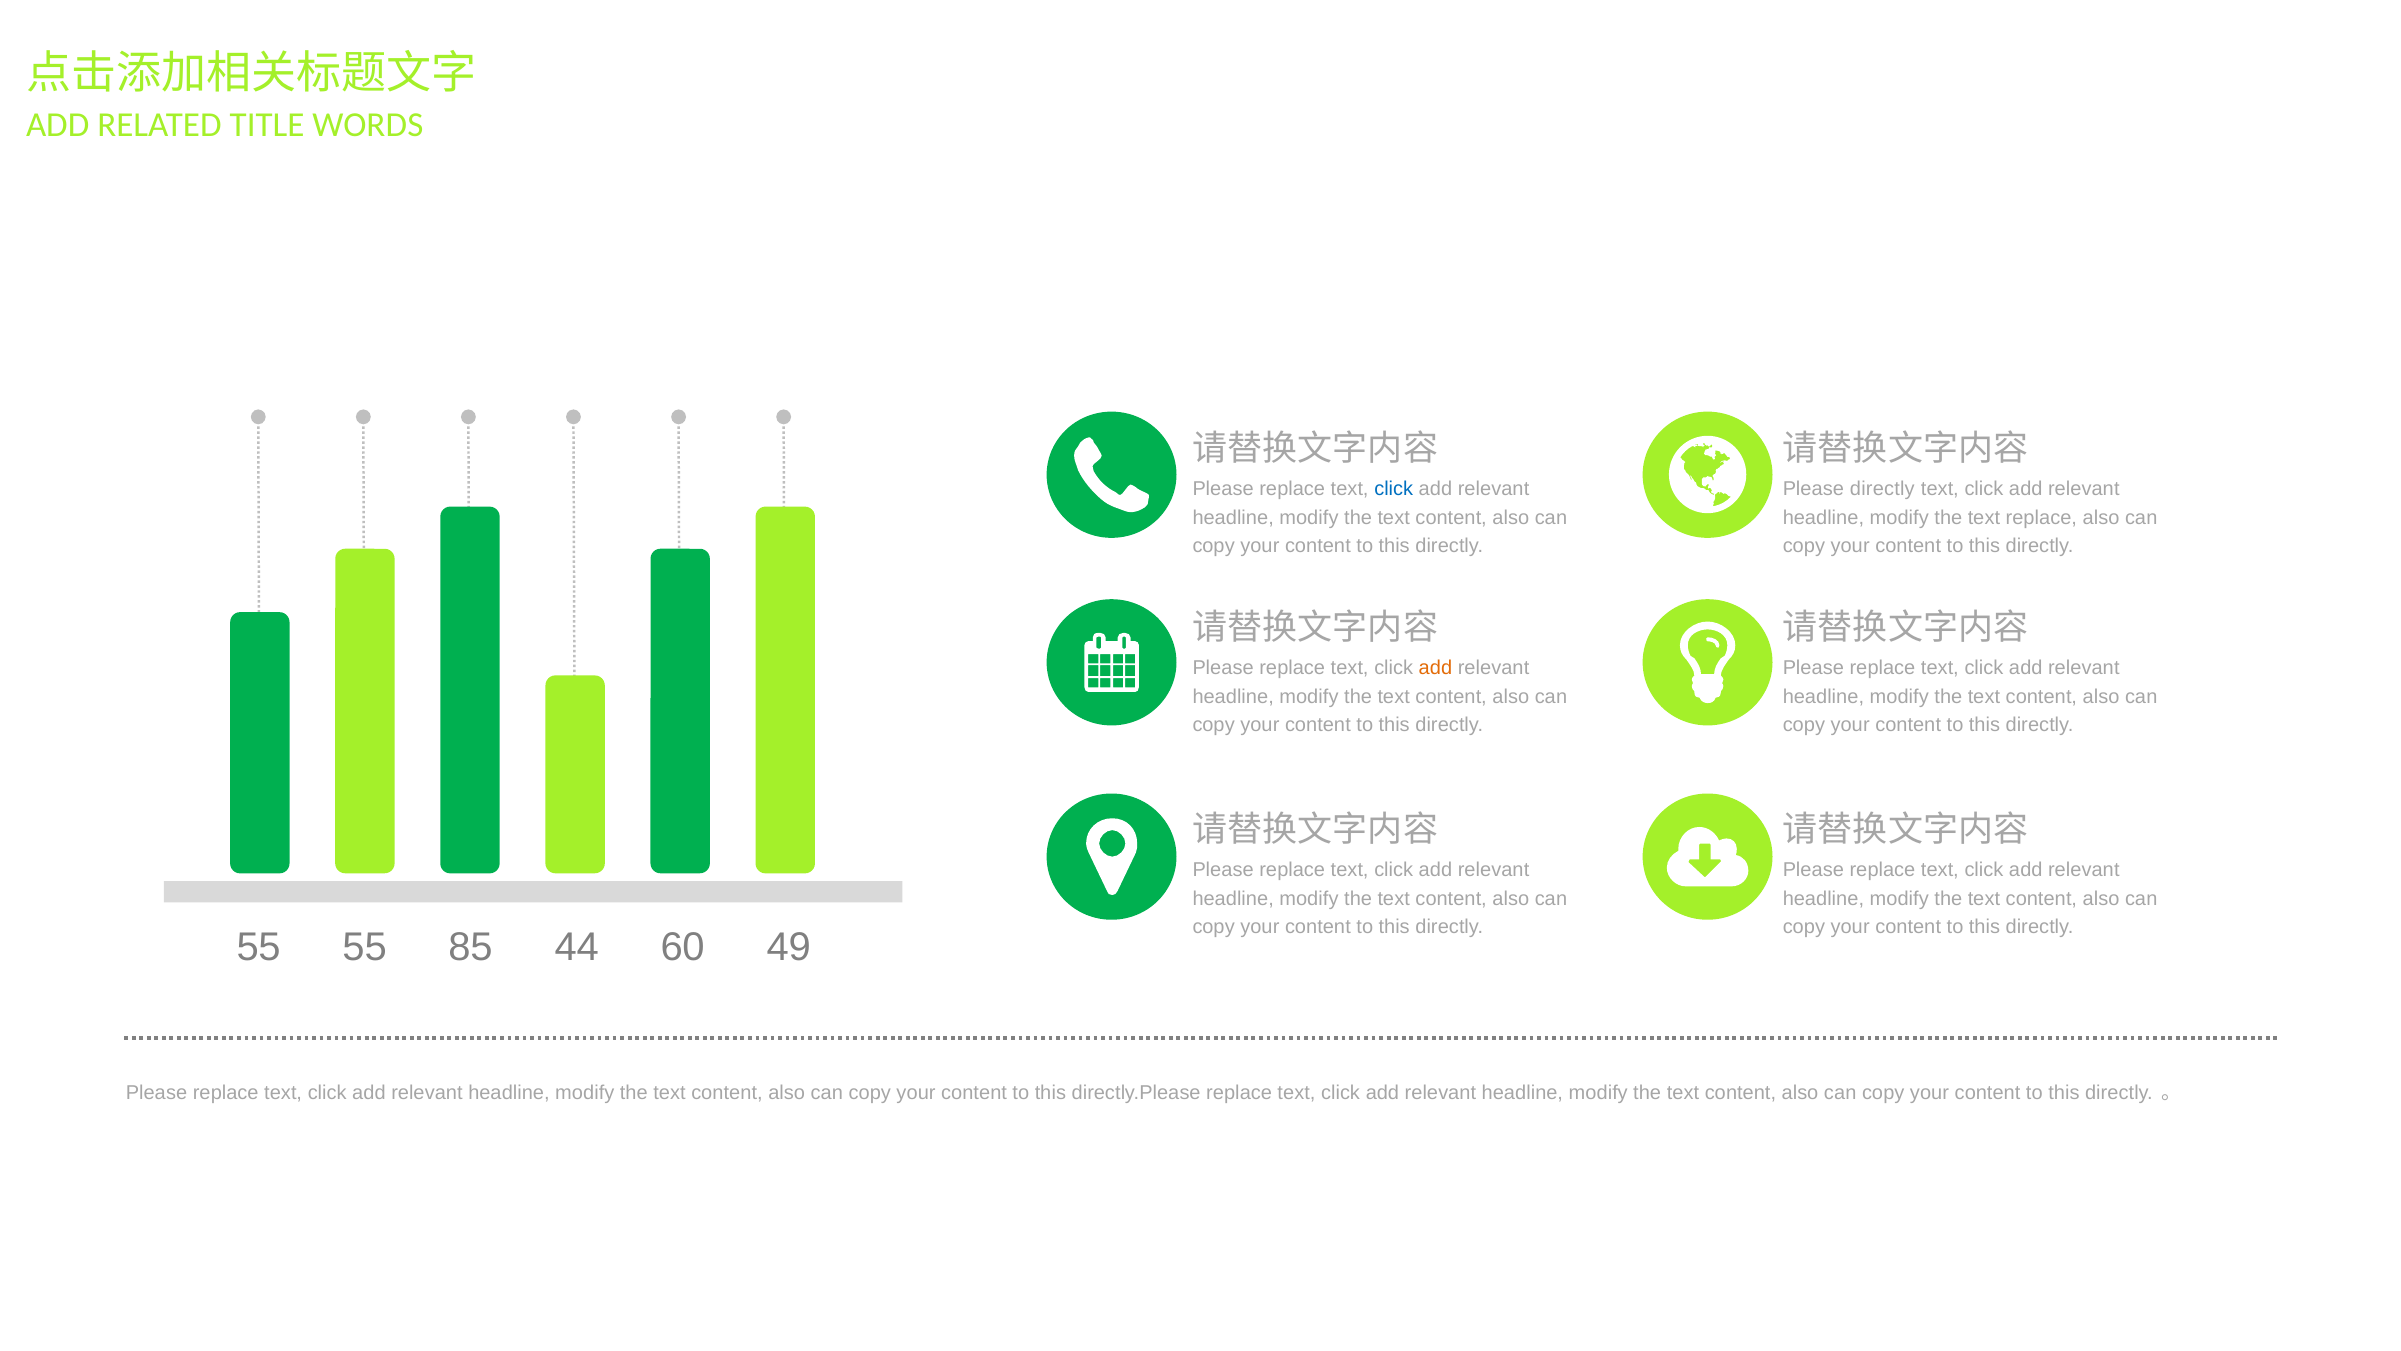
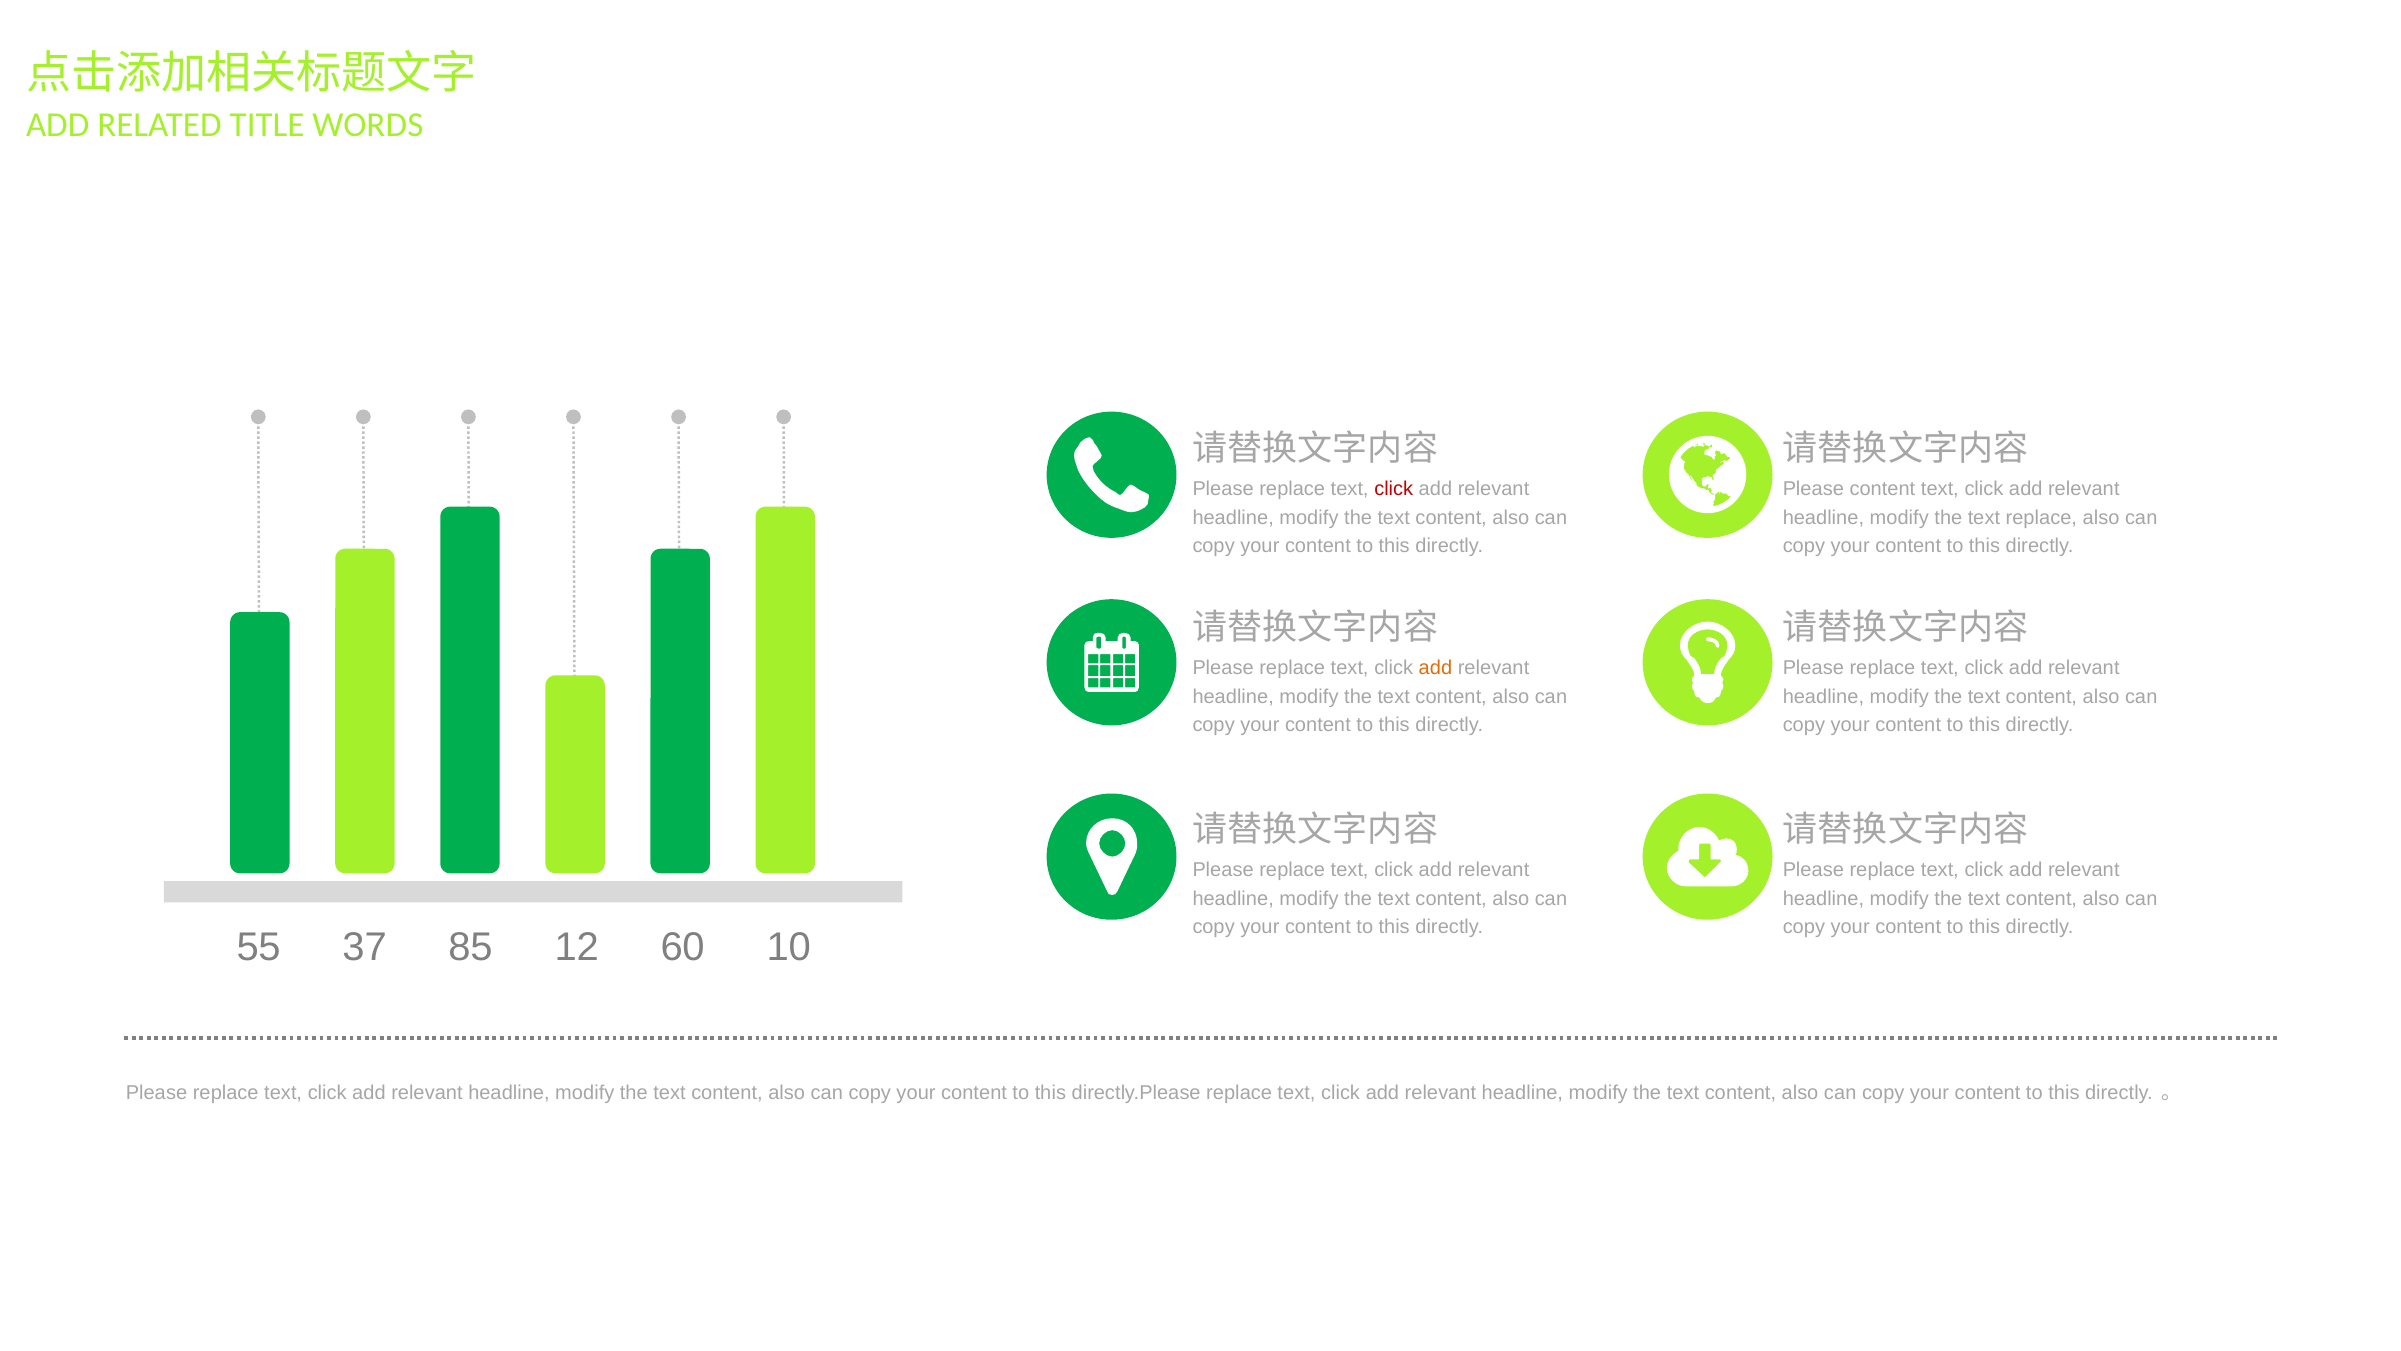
click colour: blue -> red (1394, 489)
Please directly: directly -> content (1882, 489)
55 55: 55 -> 37 (365, 947)
44: 44 -> 12 (577, 947)
49: 49 -> 10 (789, 947)
